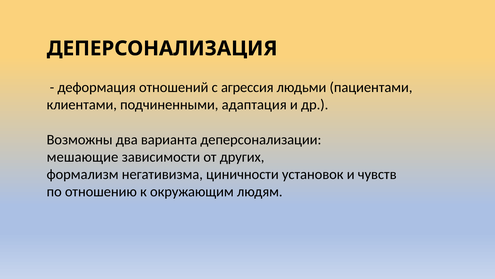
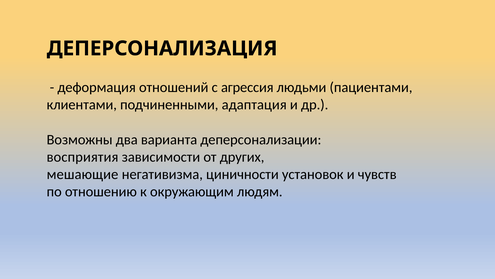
мешающие: мешающие -> восприятия (83, 157)
формализм: формализм -> мешающие (83, 174)
